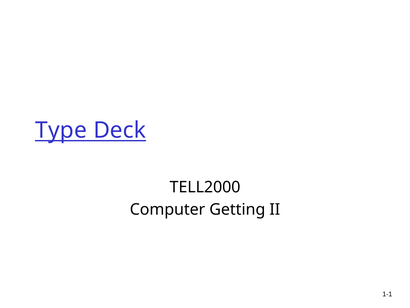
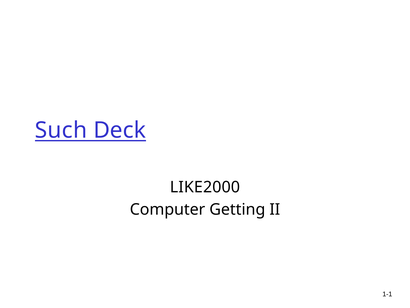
Type: Type -> Such (61, 130)
TELL2000: TELL2000 -> LIKE2000 (205, 187)
